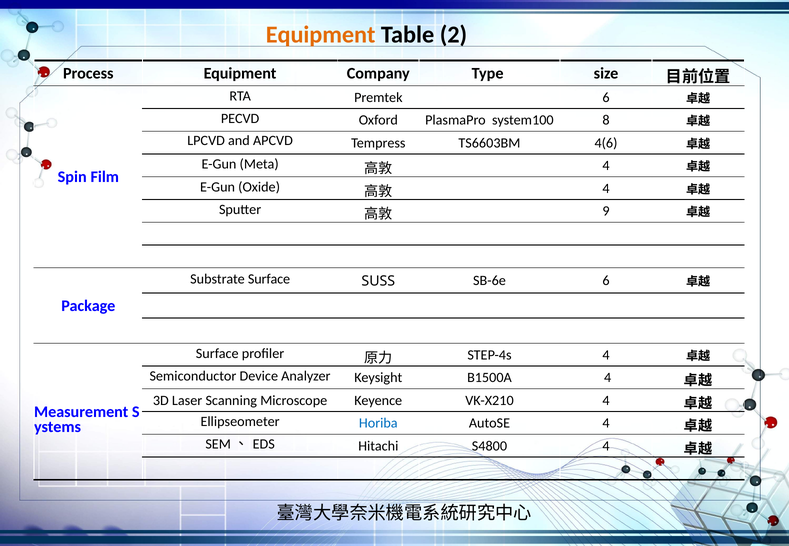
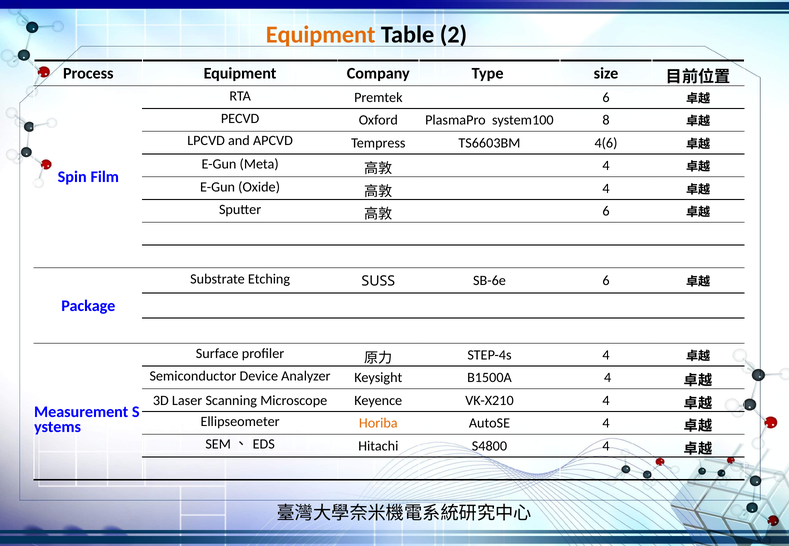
9: 9 -> 6 (606, 211)
Substrate Surface: Surface -> Etching (269, 279)
Horiba colour: blue -> orange (378, 423)
